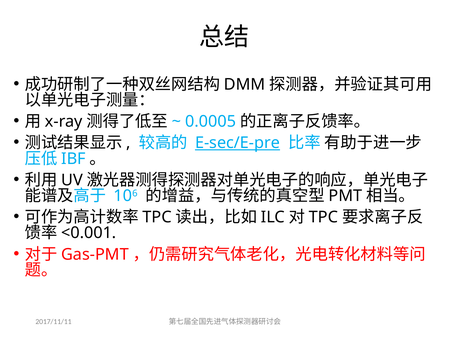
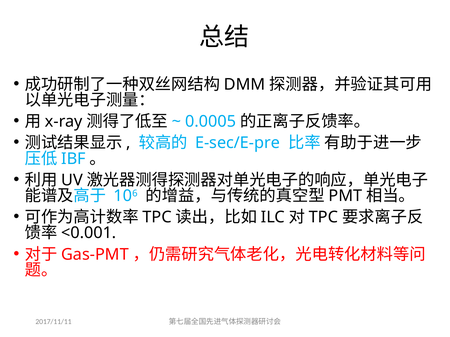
E-sec/E-pre underline: present -> none (238, 143)
